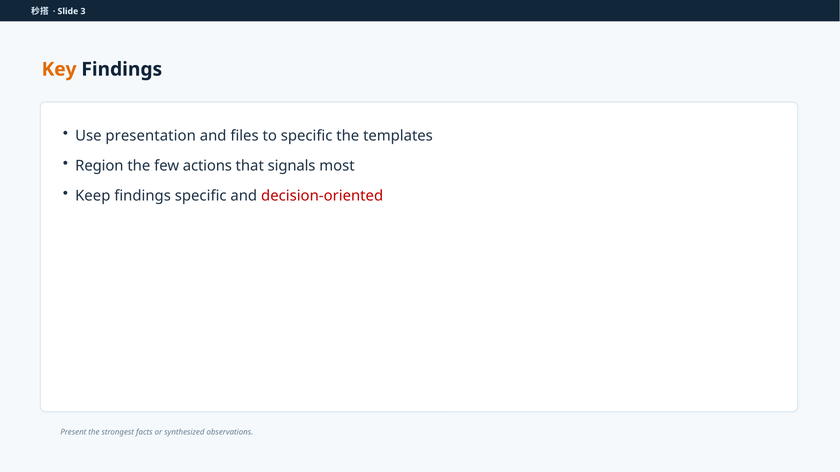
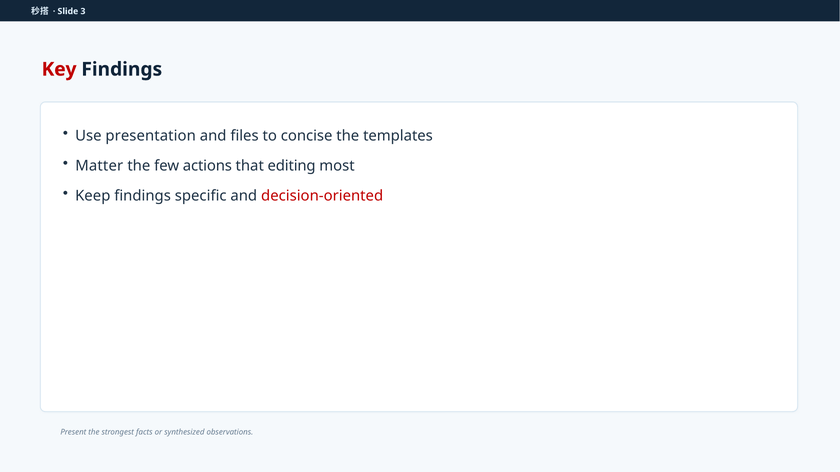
Key colour: orange -> red (59, 69)
to specific: specific -> concise (307, 136)
Region: Region -> Matter (99, 166)
signals: signals -> editing (292, 166)
